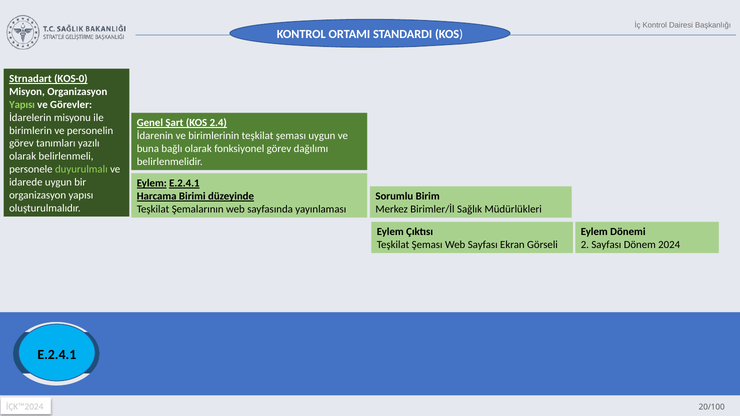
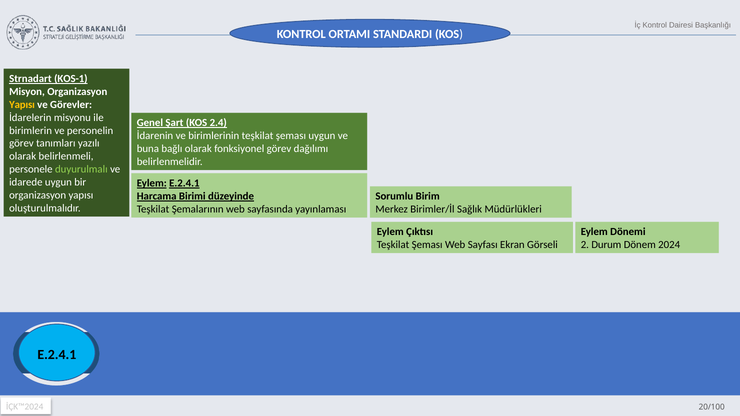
KOS-0: KOS-0 -> KOS-1 (71, 79)
Yapısı colour: light green -> yellow (22, 105)
2 Sayfası: Sayfası -> Durum (606, 245)
